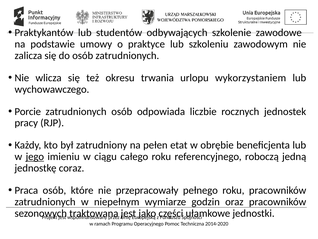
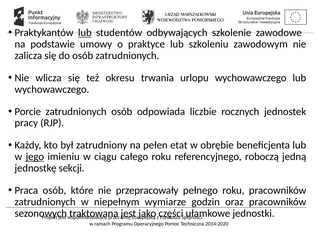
lub underline: none -> present (85, 33)
urlopu wykorzystaniem: wykorzystaniem -> wychowawczego (251, 78)
coraz: coraz -> sekcji (72, 168)
